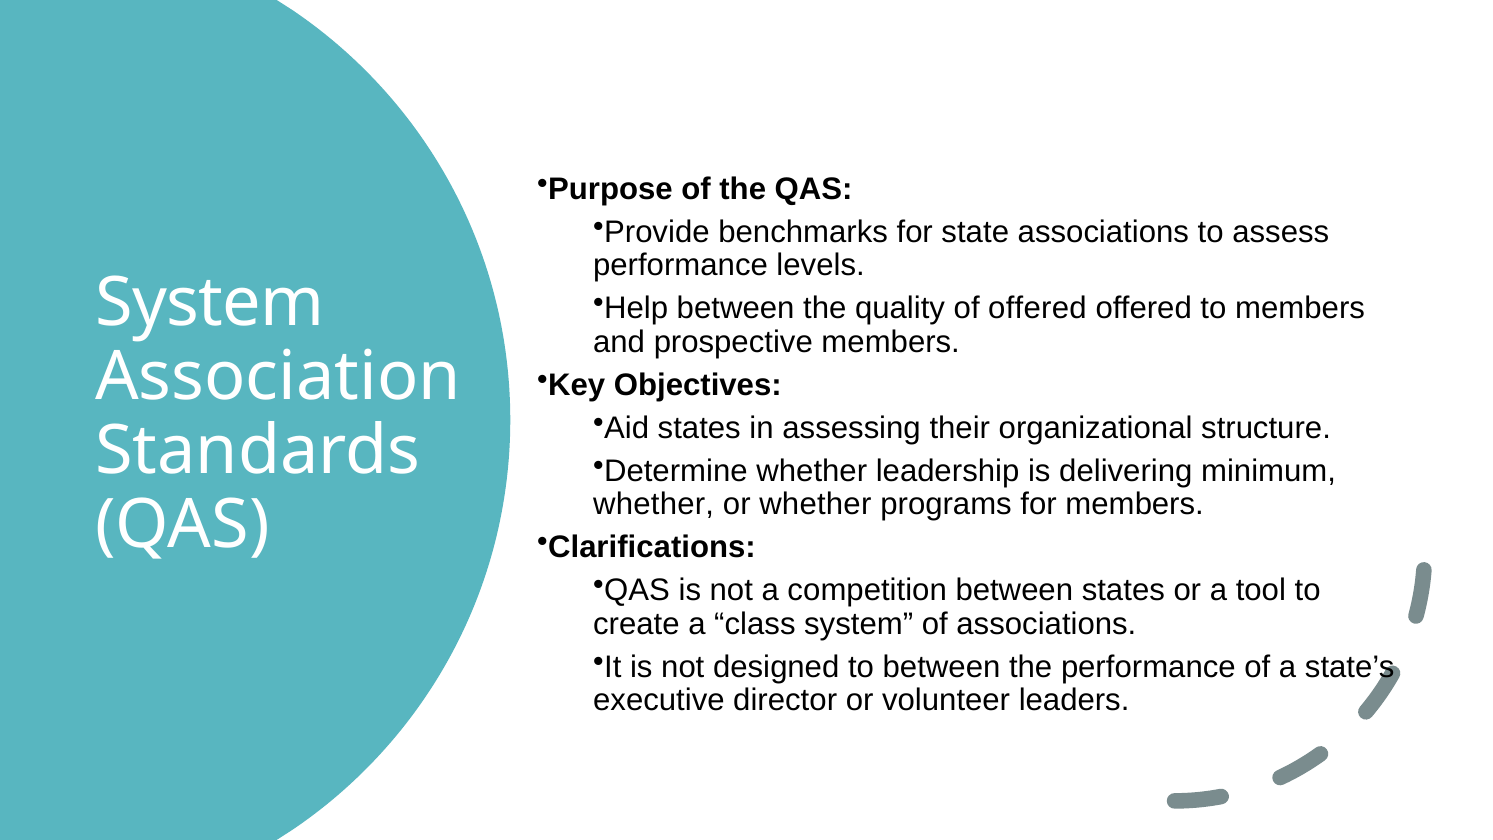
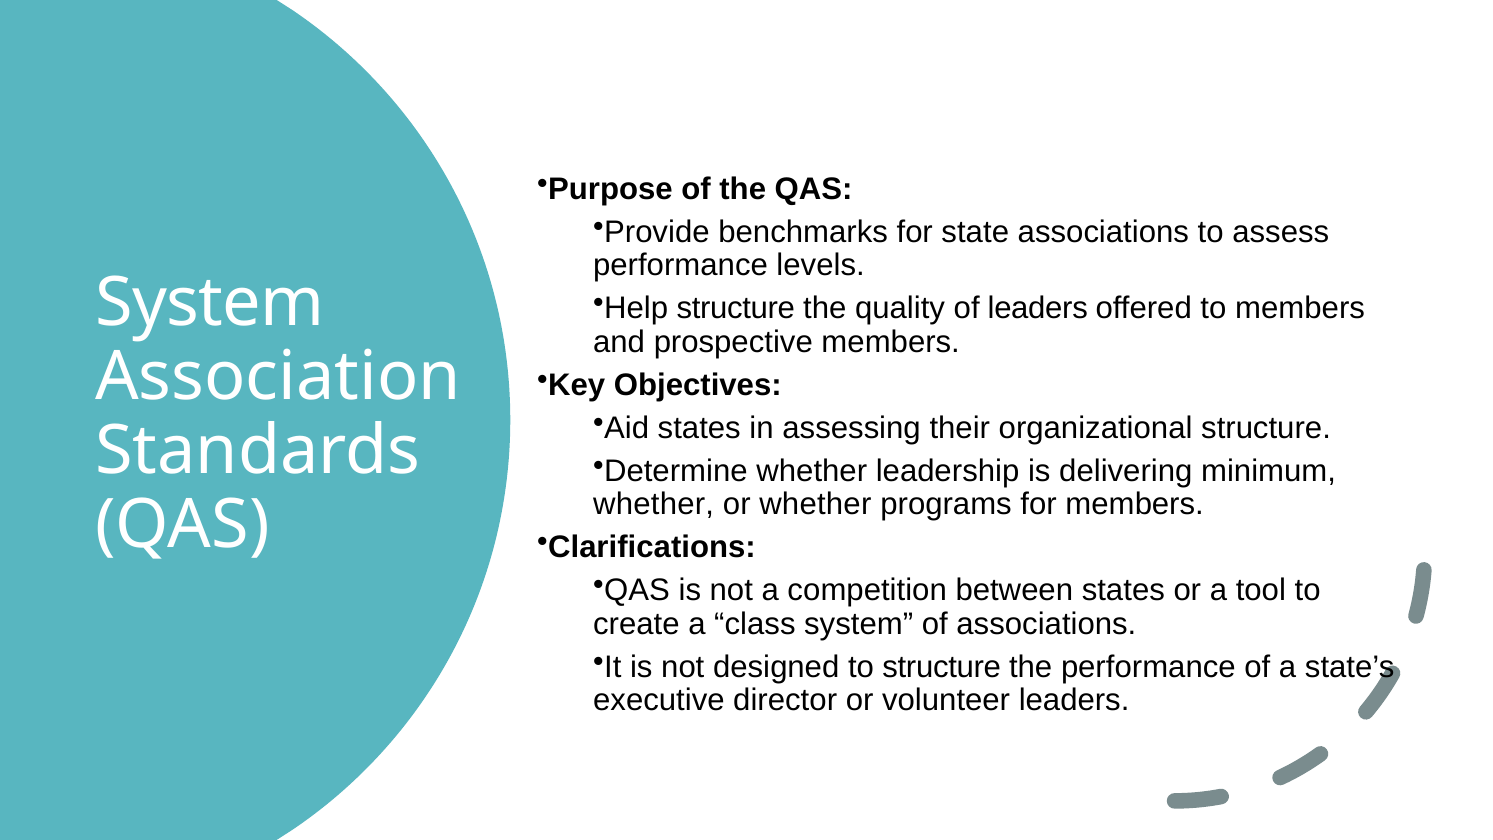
Help between: between -> structure (736, 308)
of offered: offered -> leaders (1038, 308)
to between: between -> structure (942, 667)
